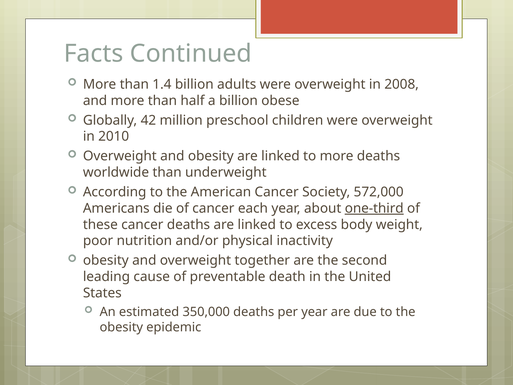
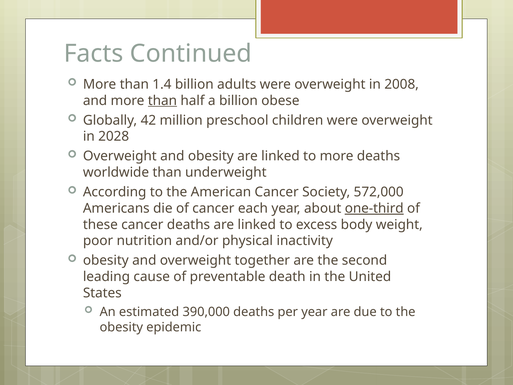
than underline: none -> present (162, 101)
2010: 2010 -> 2028 (114, 136)
350,000: 350,000 -> 390,000 (206, 312)
